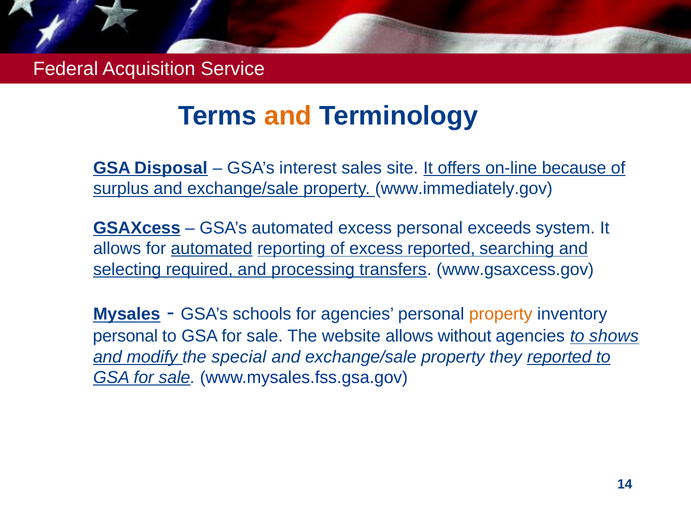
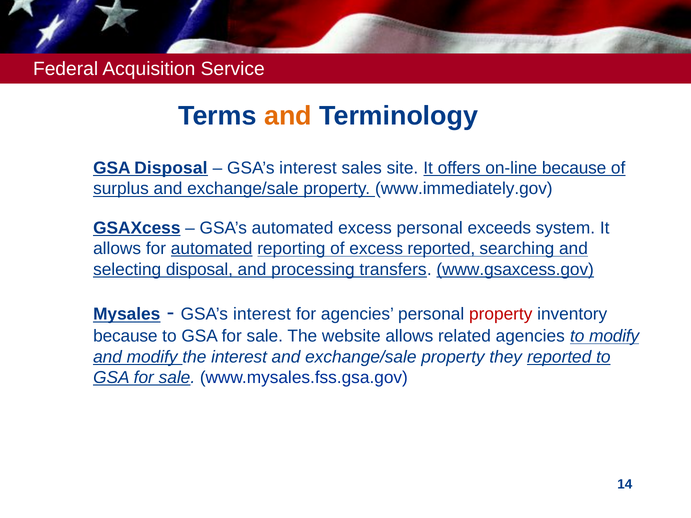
selecting required: required -> disposal (199, 269)
www.gsaxcess.gov underline: none -> present (515, 269)
schools: schools -> interest (262, 314)
property colour: orange -> red (501, 314)
personal: personal -> because (125, 336)
without: without -> related (465, 336)
to shows: shows -> modify (614, 336)
the special: special -> interest (239, 357)
